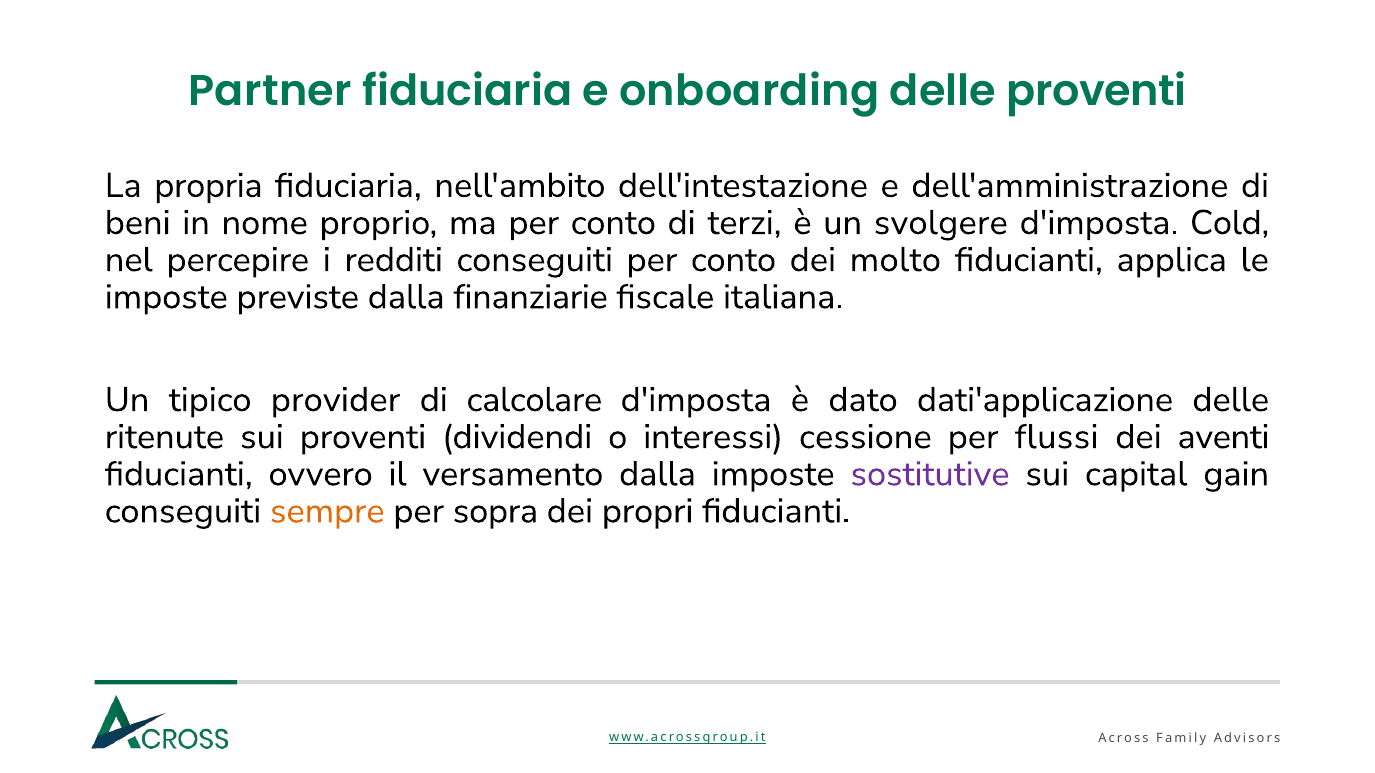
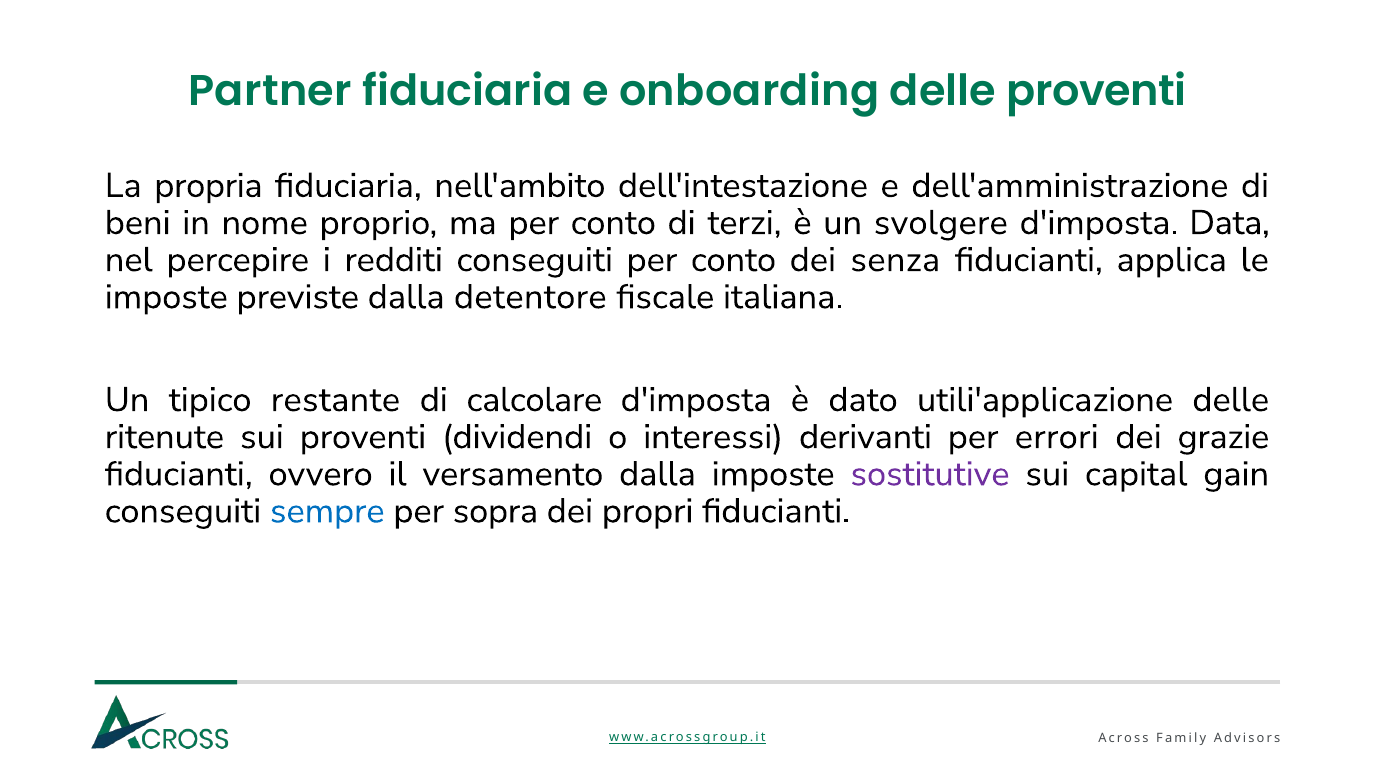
Cold: Cold -> Data (1230, 223)
molto: molto -> senza (895, 260)
finanziarie: finanziarie -> detentore (530, 297)
provider: provider -> restante (335, 400)
dati'applicazione: dati'applicazione -> utili'applicazione (1045, 400)
cessione: cessione -> derivanti (866, 437)
flussi: flussi -> errori (1057, 437)
aventi: aventi -> grazie (1223, 437)
sempre colour: orange -> blue (327, 512)
